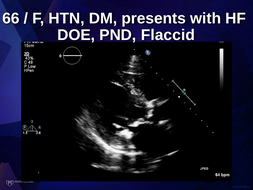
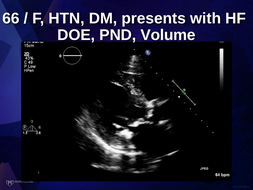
Flaccid: Flaccid -> Volume (168, 35)
